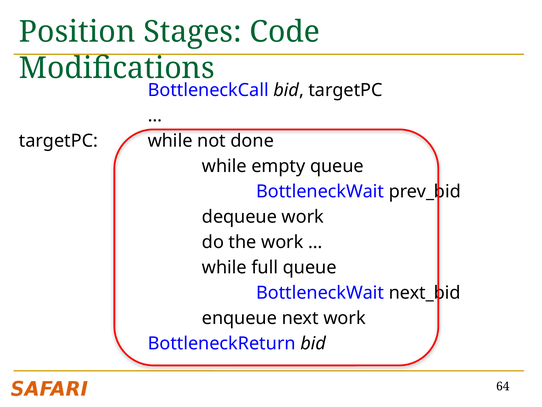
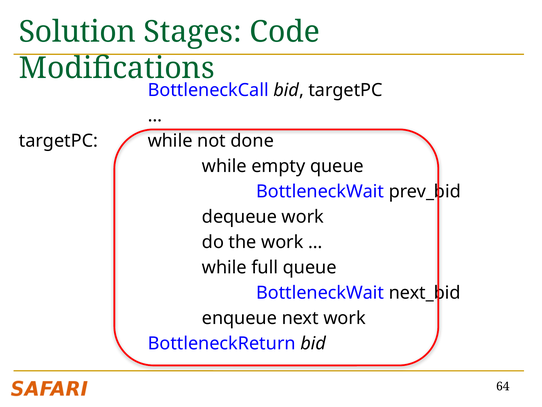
Position: Position -> Solution (77, 32)
